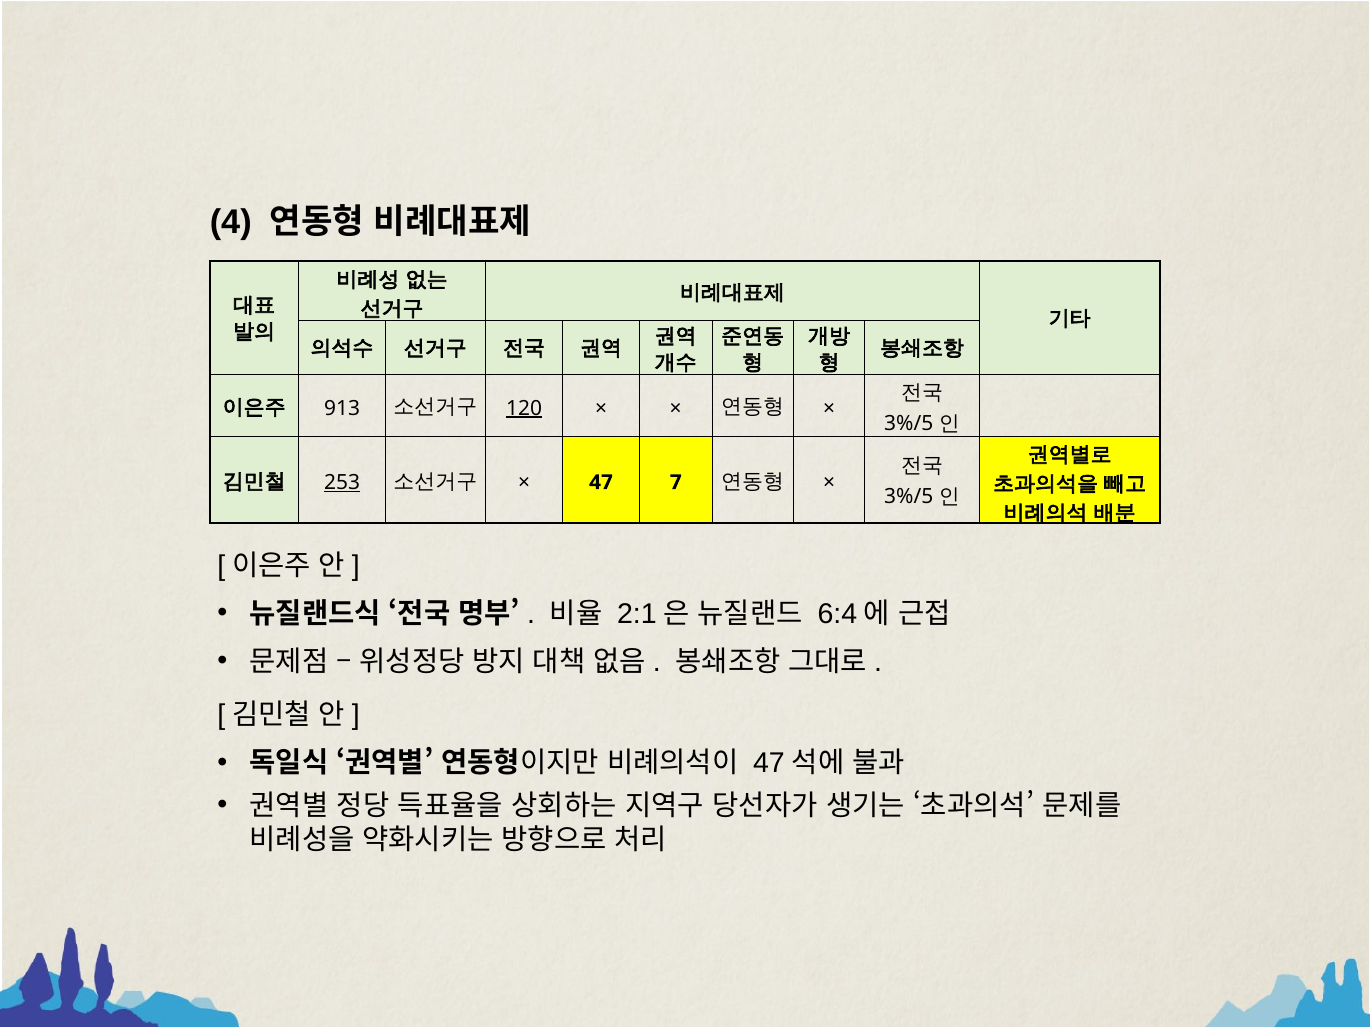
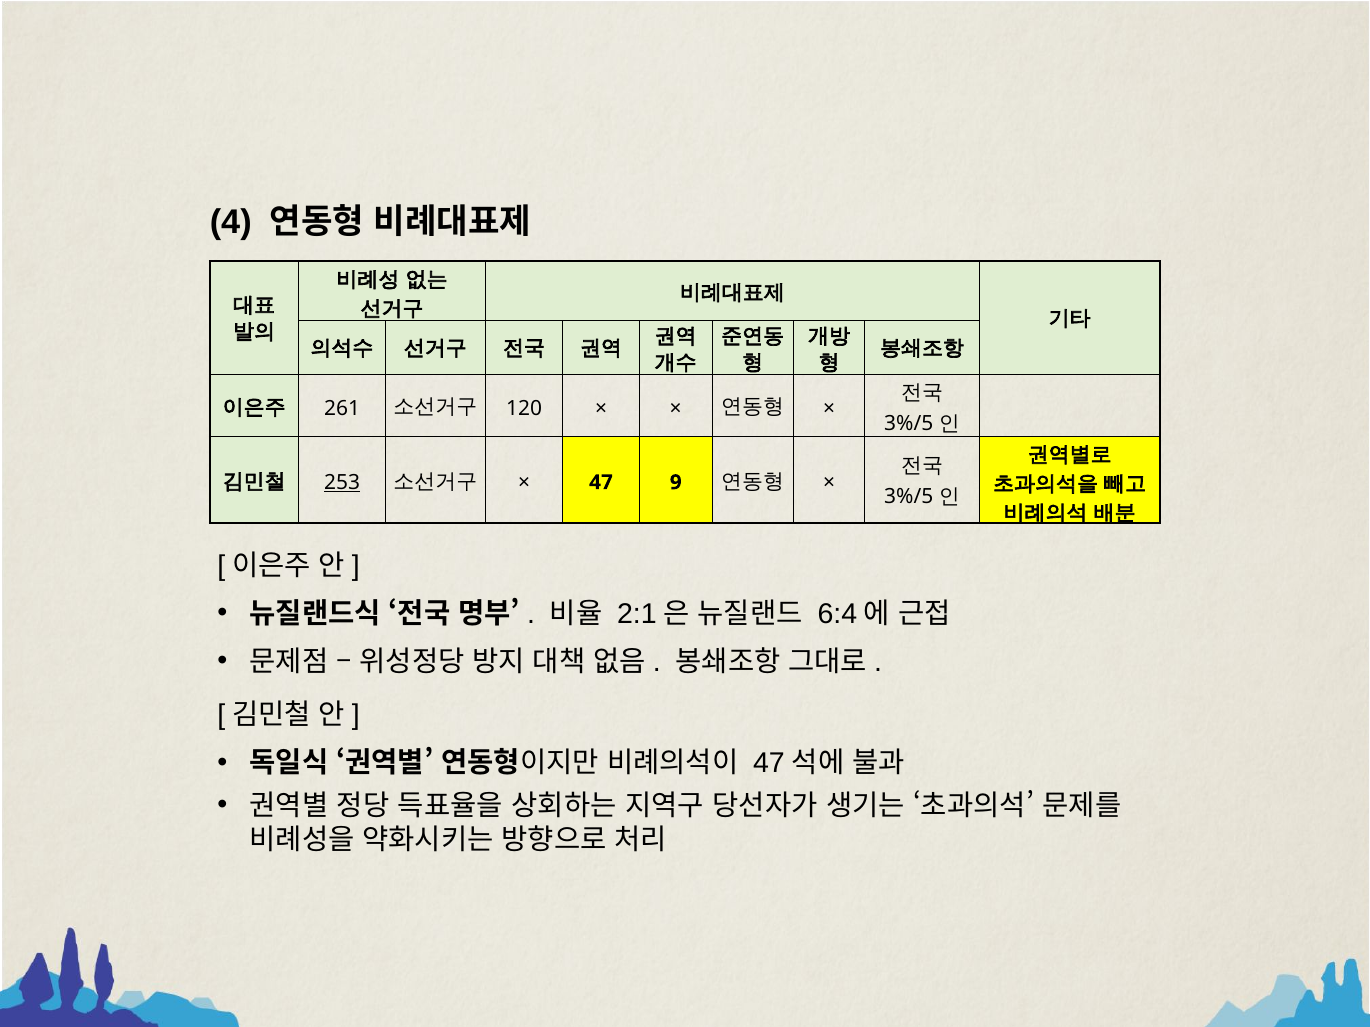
913: 913 -> 261 (342, 408)
120 underline: present -> none (524, 408)
7: 7 -> 9 (676, 483)
